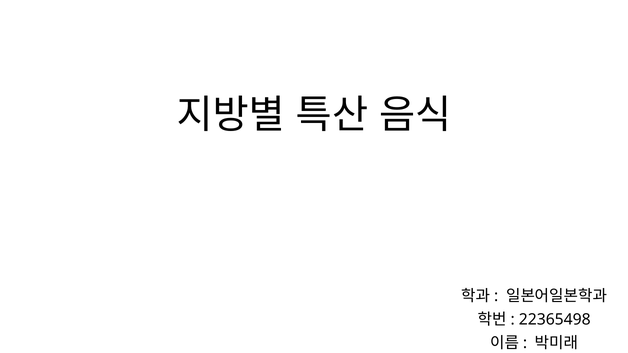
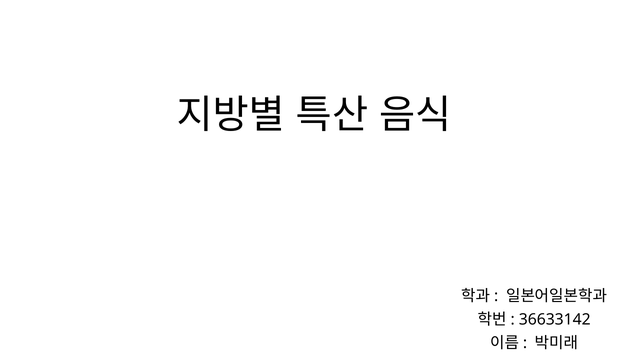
22365498: 22365498 -> 36633142 (555, 320)
